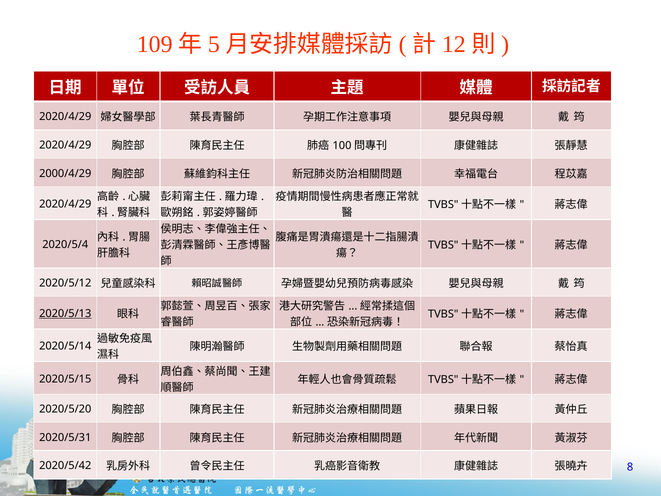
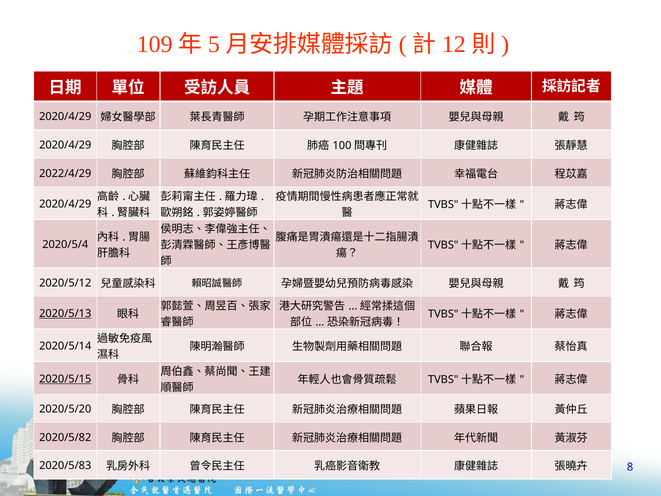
2000/4/29: 2000/4/29 -> 2022/4/29 (65, 173)
2020/5/15 underline: none -> present (65, 379)
2020/5/31: 2020/5/31 -> 2020/5/82 (65, 437)
2020/5/42: 2020/5/42 -> 2020/5/83 (65, 465)
